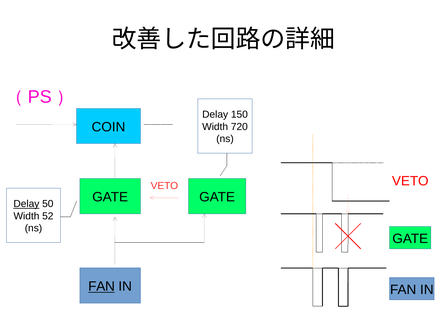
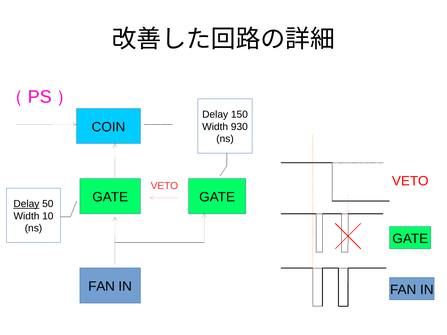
720: 720 -> 930 (239, 127)
52: 52 -> 10 (48, 216)
FAN underline: present -> none (102, 287)
